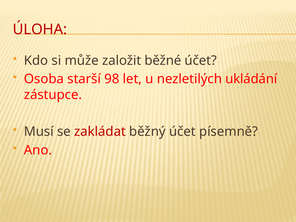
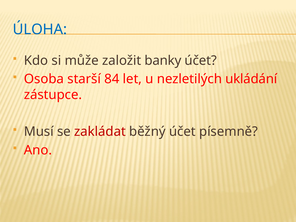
ÚLOHA colour: red -> blue (40, 29)
běžné: běžné -> banky (163, 61)
98: 98 -> 84 (112, 79)
